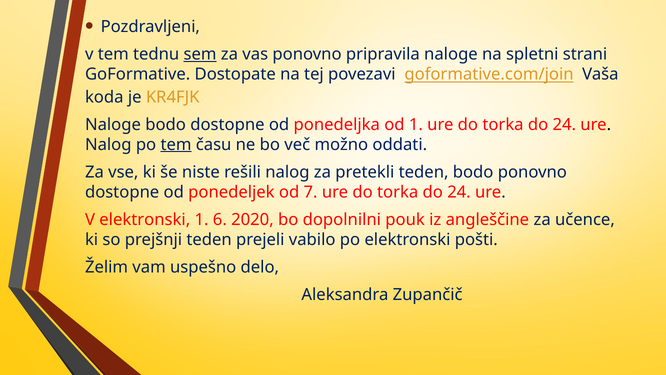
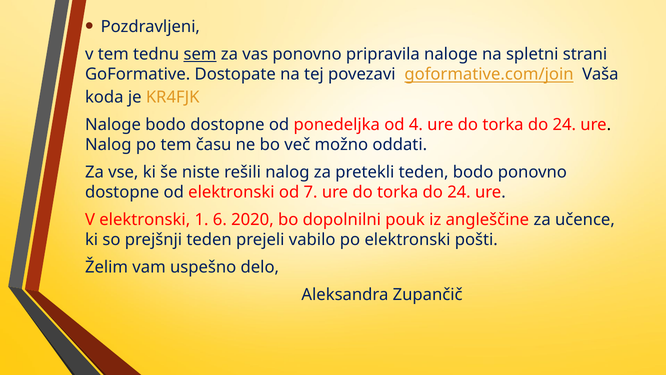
od 1: 1 -> 4 (416, 124)
tem underline: present -> none (176, 144)
od ponedeljek: ponedeljek -> elektronski (231, 192)
